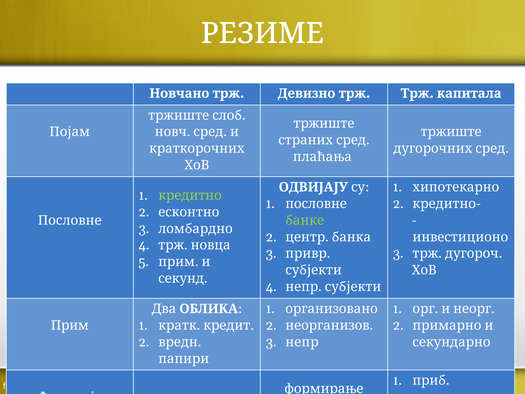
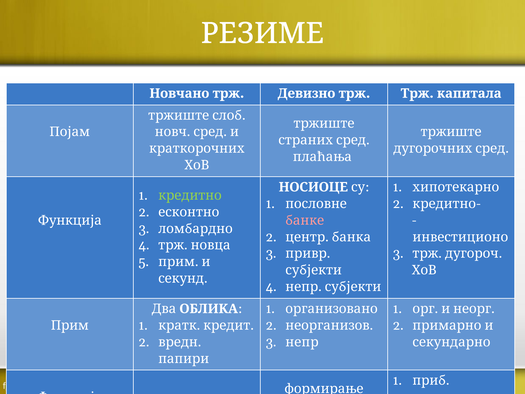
ОДВИЈАЈУ: ОДВИЈАЈУ -> НОСИОЦЕ (313, 187)
Пословне: Пословне -> Функција (70, 220)
банке colour: light green -> pink (305, 220)
